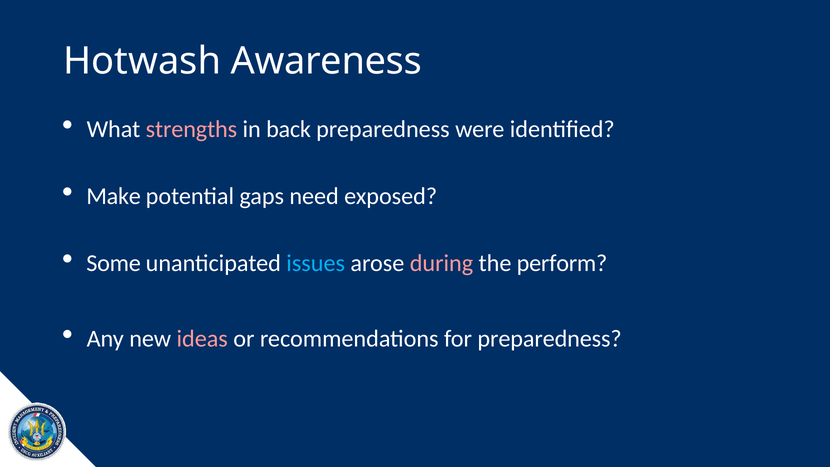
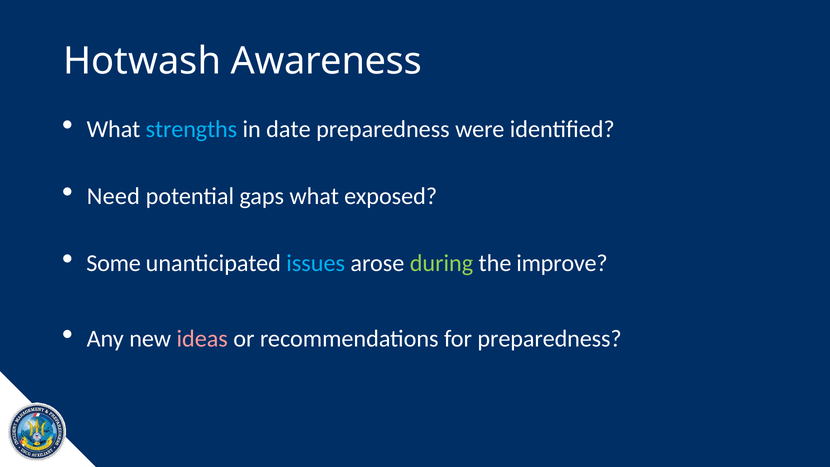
strengths colour: pink -> light blue (191, 129)
back: back -> date (288, 129)
Make: Make -> Need (113, 196)
gaps need: need -> what (314, 196)
during colour: pink -> light green (441, 263)
perform: perform -> improve (562, 263)
